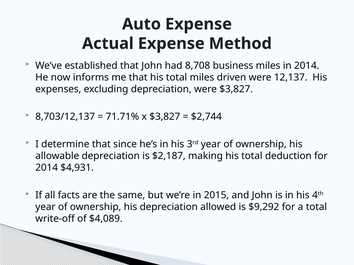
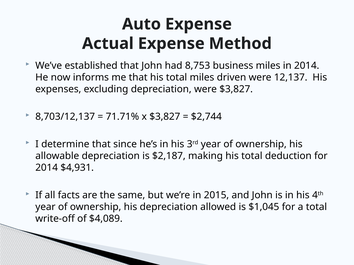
8,708: 8,708 -> 8,753 (198, 66)
$9,292: $9,292 -> $1,045 (264, 207)
